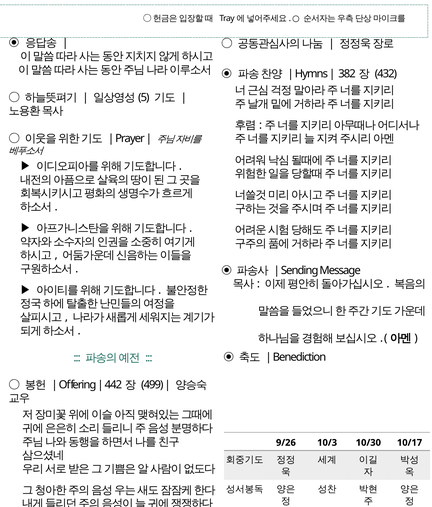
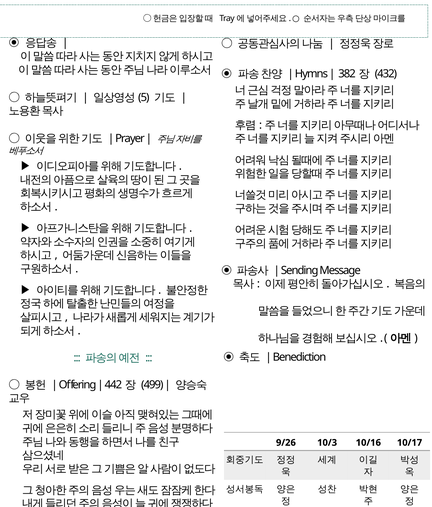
10/30: 10/30 -> 10/16 (368, 442)
